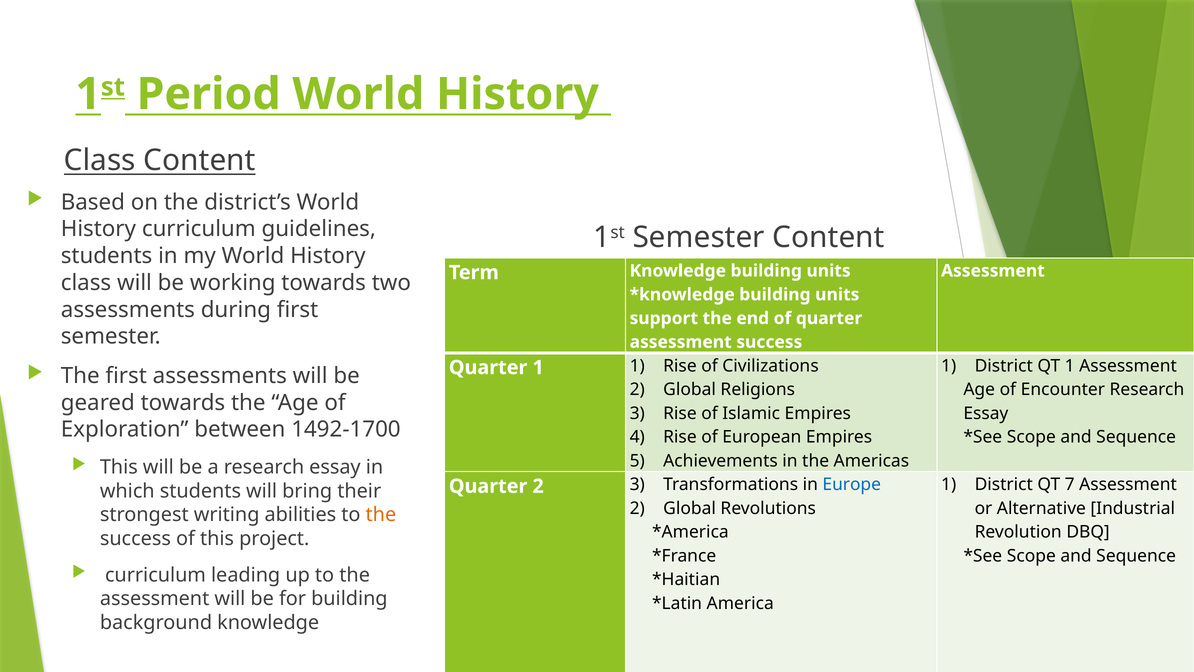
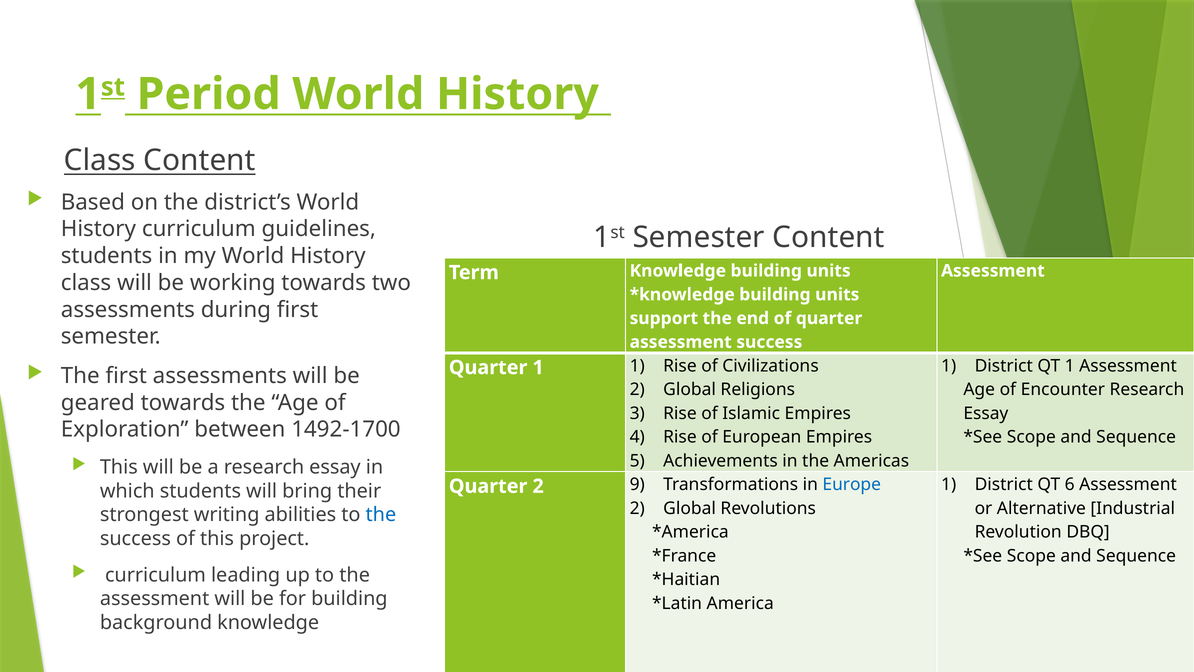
7: 7 -> 6 (1070, 484)
2 3: 3 -> 9 (637, 484)
the colour: orange -> blue (381, 515)
